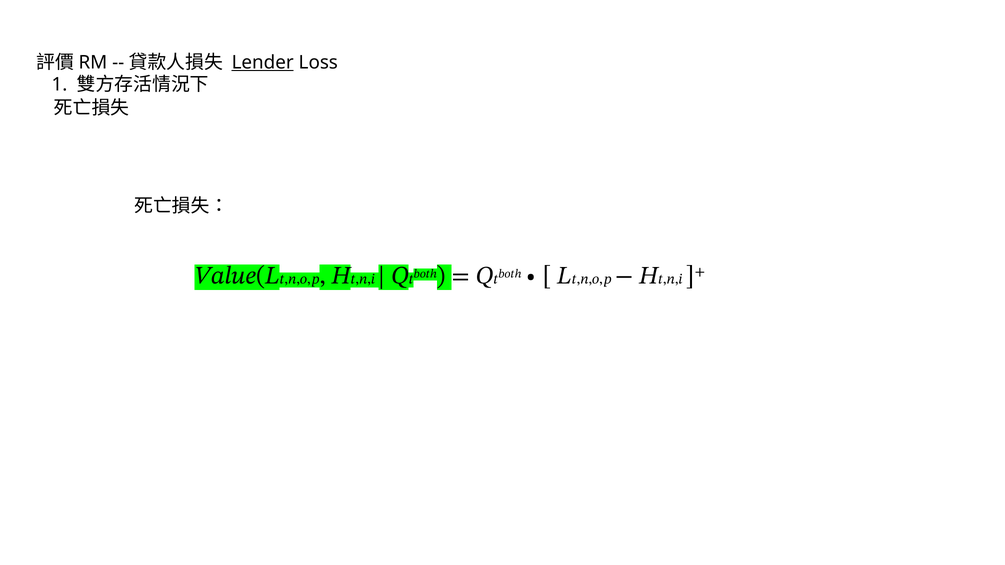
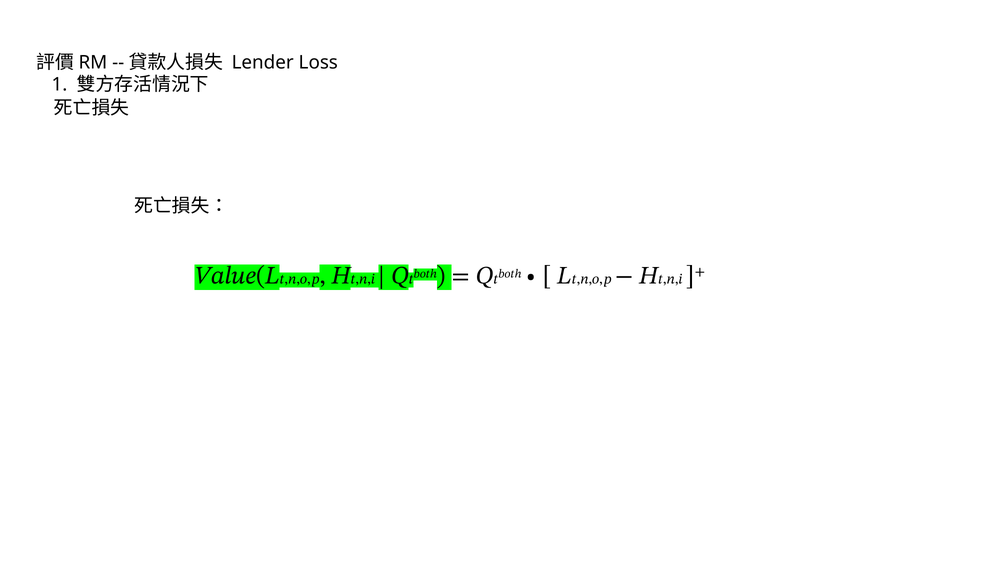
Lender underline: present -> none (263, 62)
